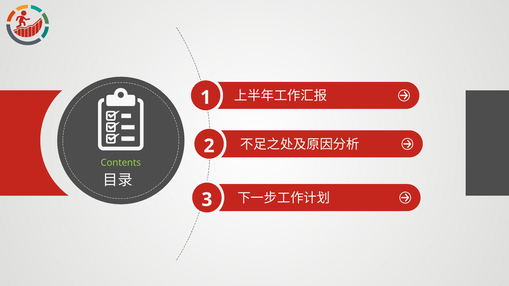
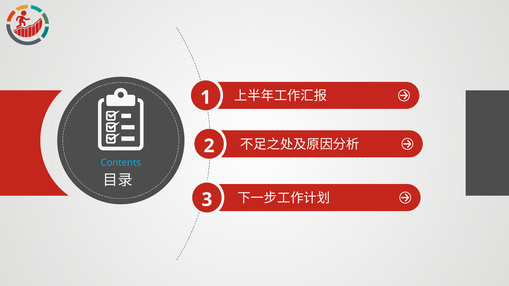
Contents colour: light green -> light blue (121, 163)
